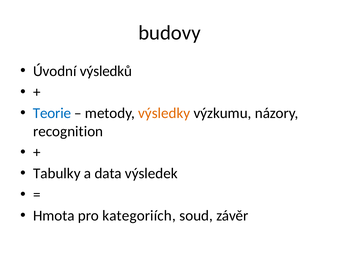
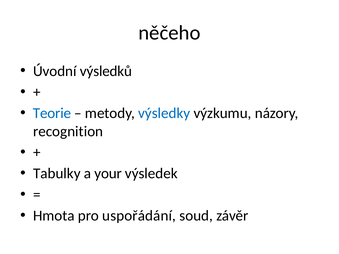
budovy: budovy -> něčeho (169, 33)
výsledky colour: orange -> blue (164, 113)
data: data -> your (108, 174)
kategoriích: kategoriích -> uspořádání (139, 216)
